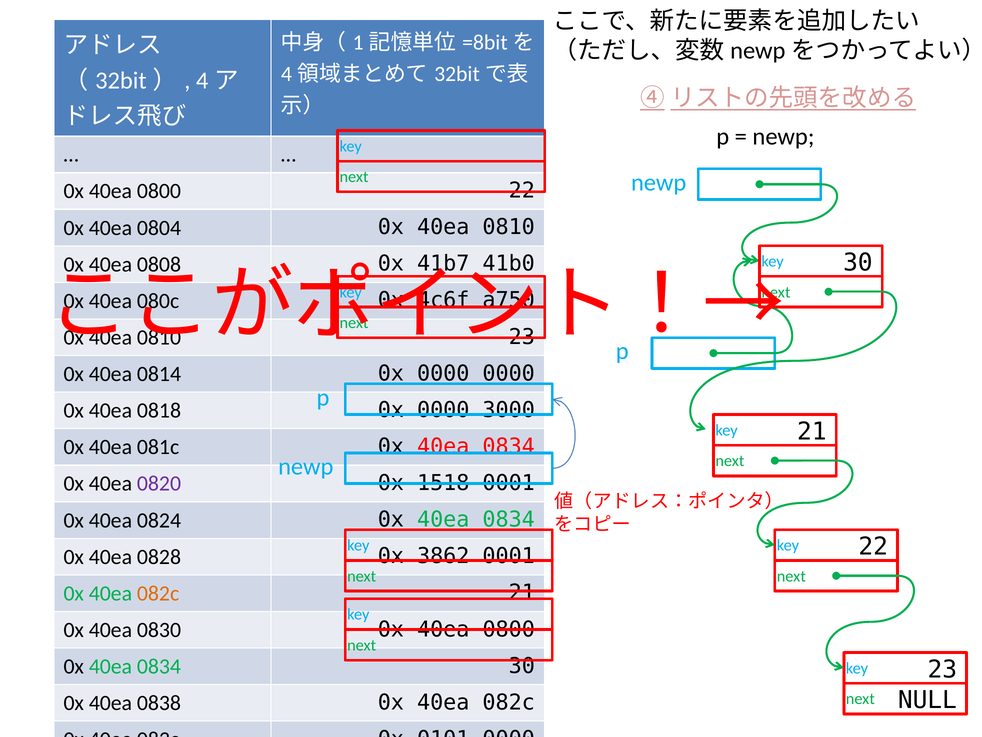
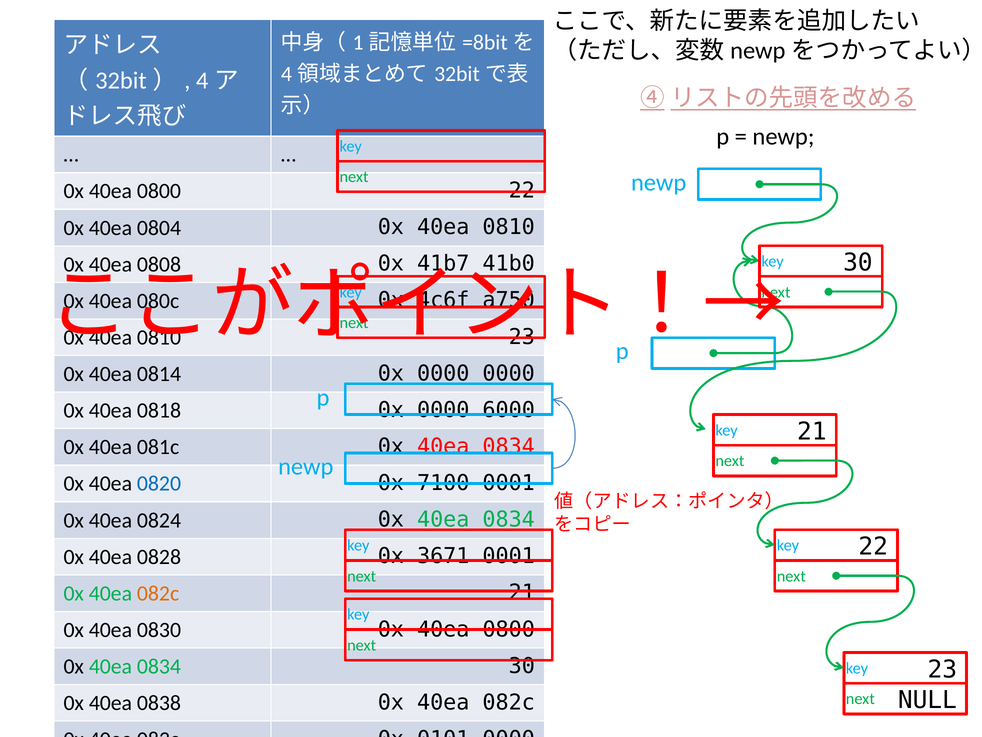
3000: 3000 -> 6000 (509, 410)
0820 colour: purple -> blue (159, 483)
1518: 1518 -> 7100 (443, 483)
3862: 3862 -> 3671 (443, 556)
